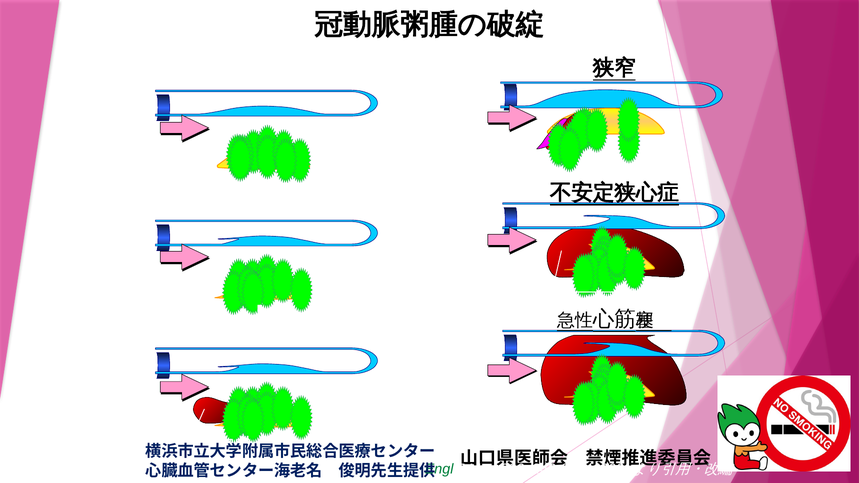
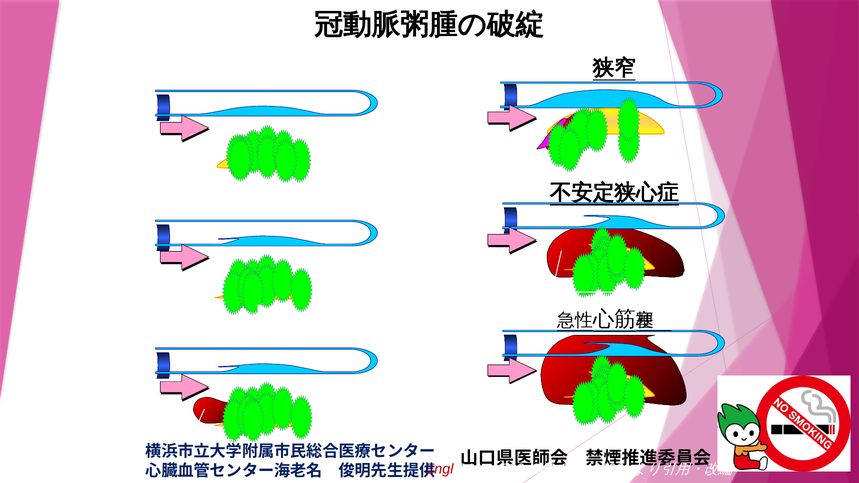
Engl colour: green -> red (439, 469)
